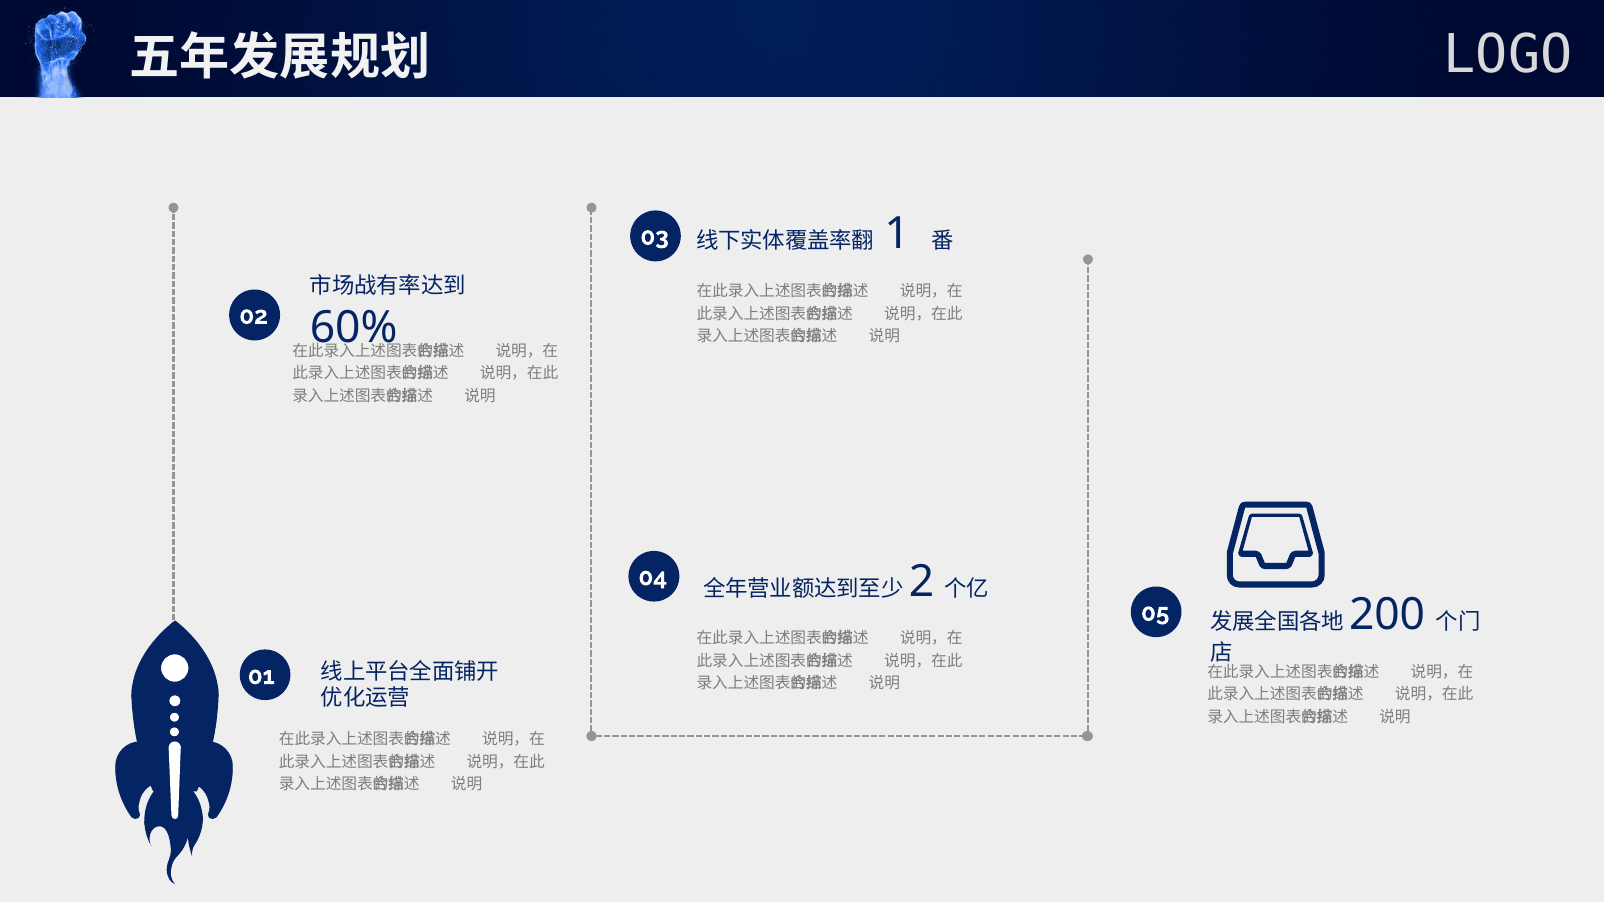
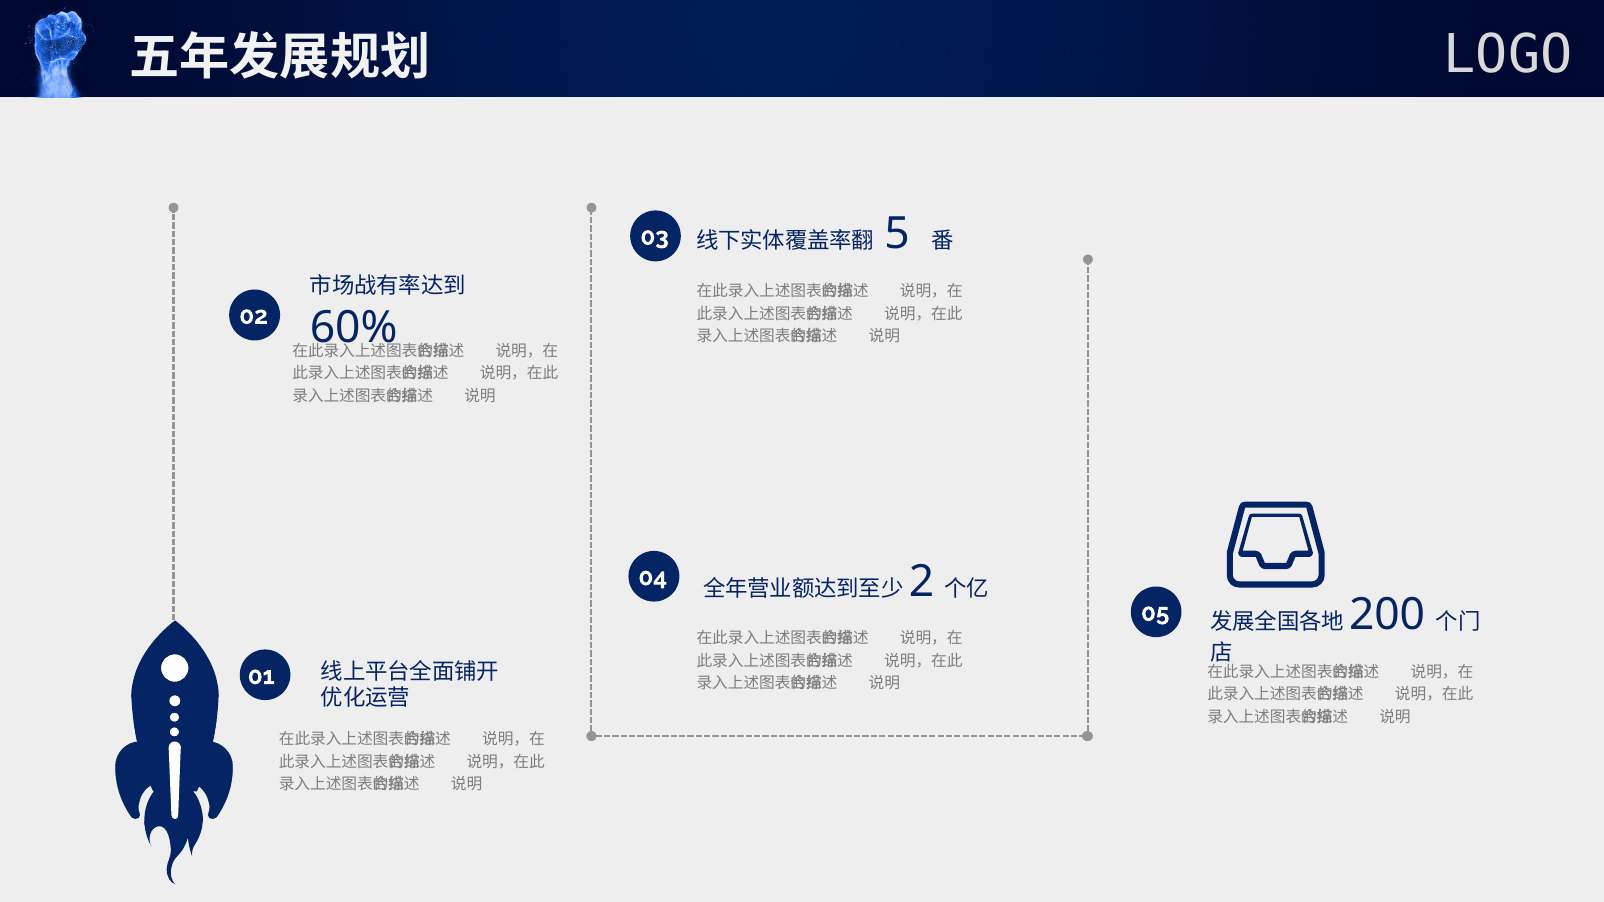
1: 1 -> 5 (897, 234)
